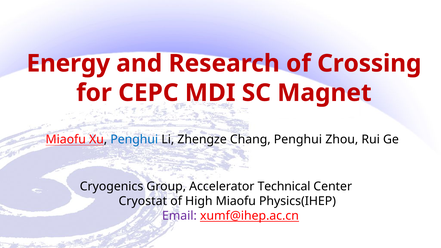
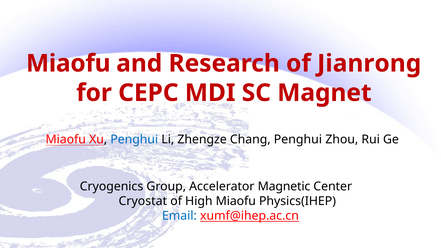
Energy: Energy -> Miaofu (68, 63)
Crossing: Crossing -> Jianrong (369, 63)
Technical: Technical -> Magnetic (284, 187)
Email colour: purple -> blue (179, 216)
